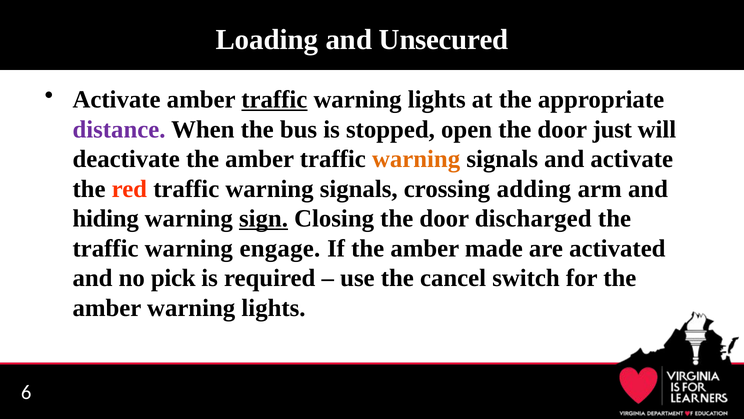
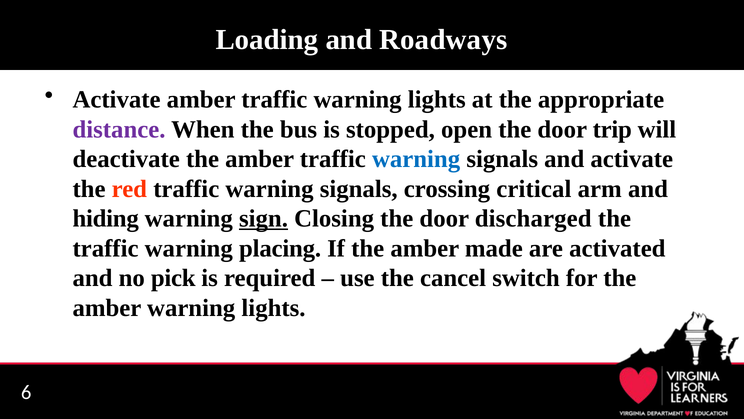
Unsecured: Unsecured -> Roadways (443, 40)
traffic underline: present -> none (274, 99)
just: just -> trip (612, 129)
warning colour: orange -> blue (416, 159)
adding: adding -> critical (534, 189)
engage: engage -> placing (280, 248)
